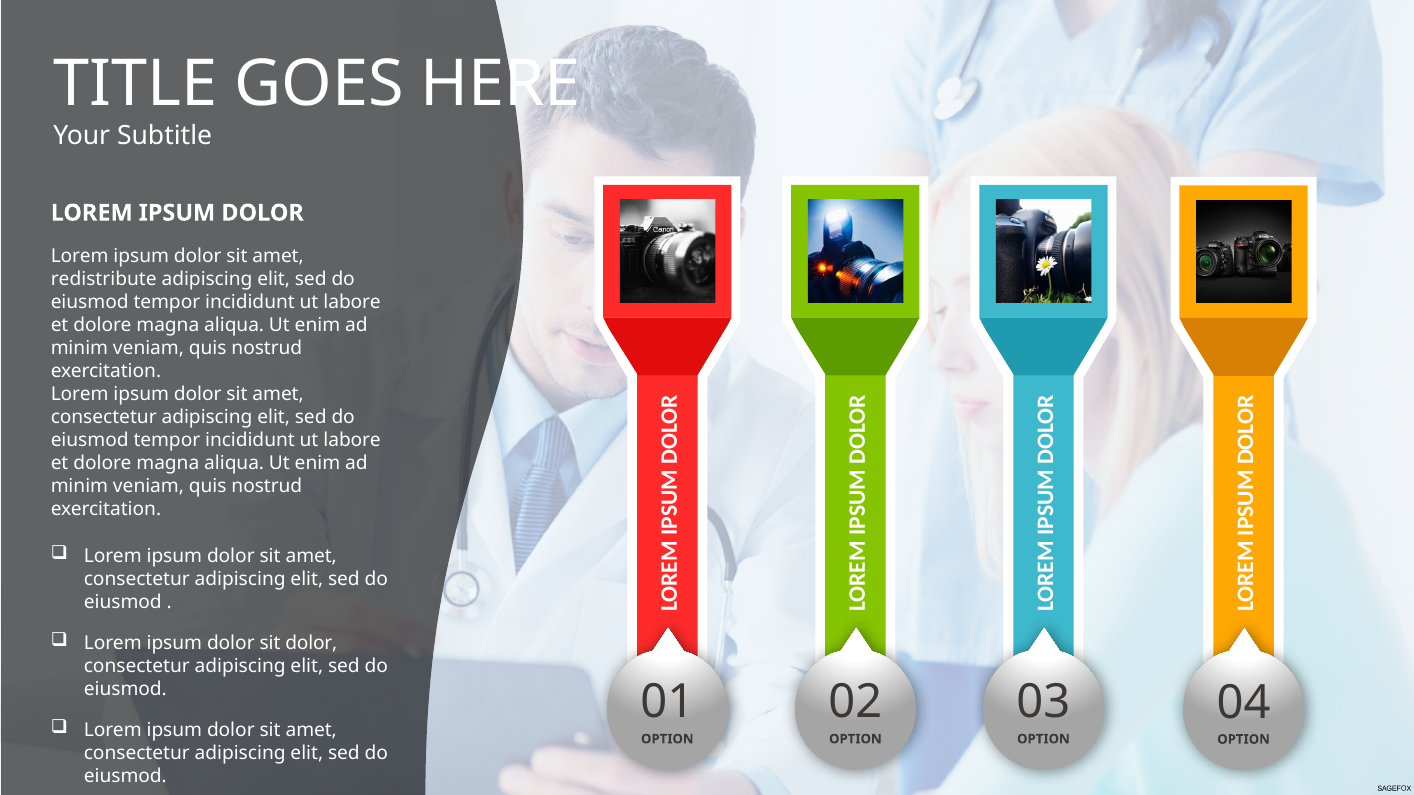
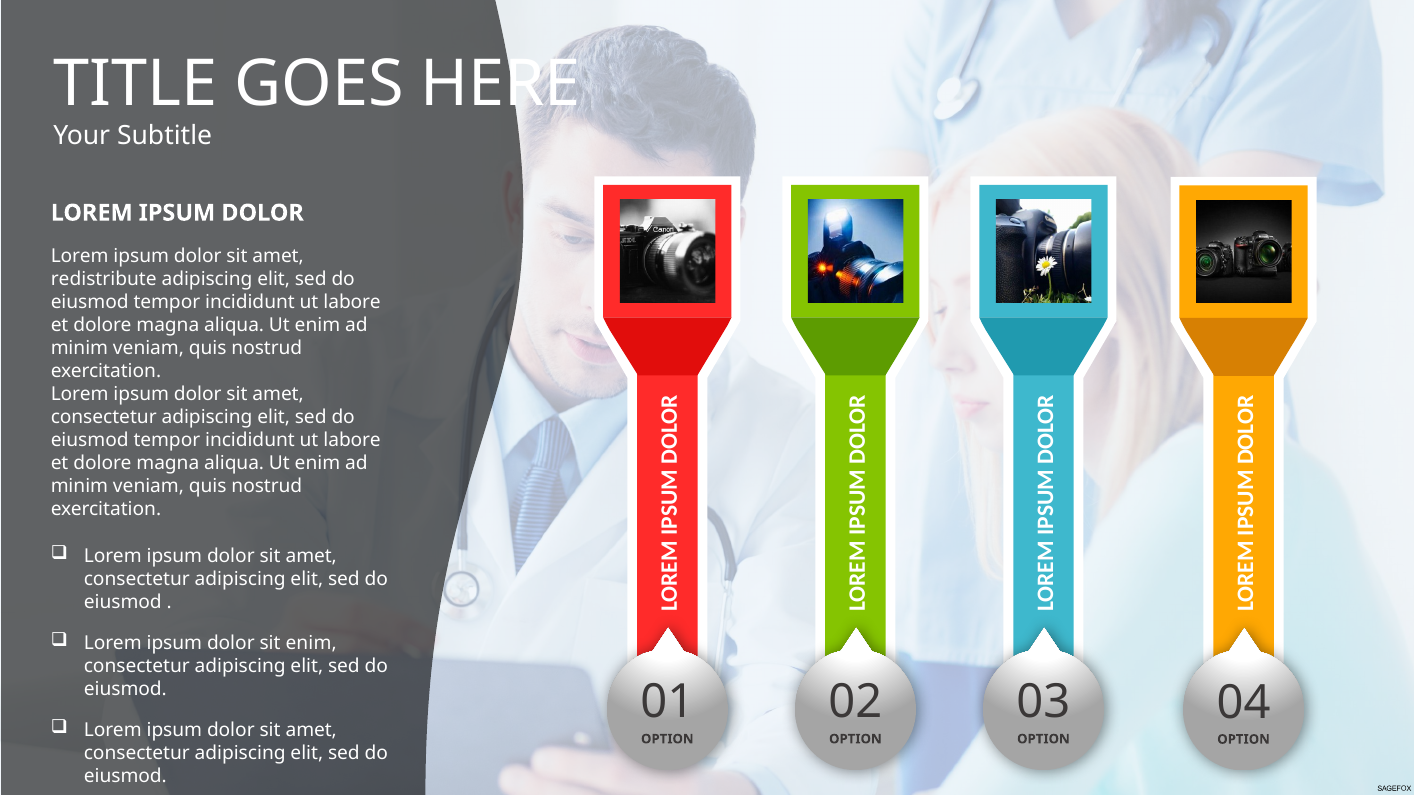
sit dolor: dolor -> enim (311, 644)
